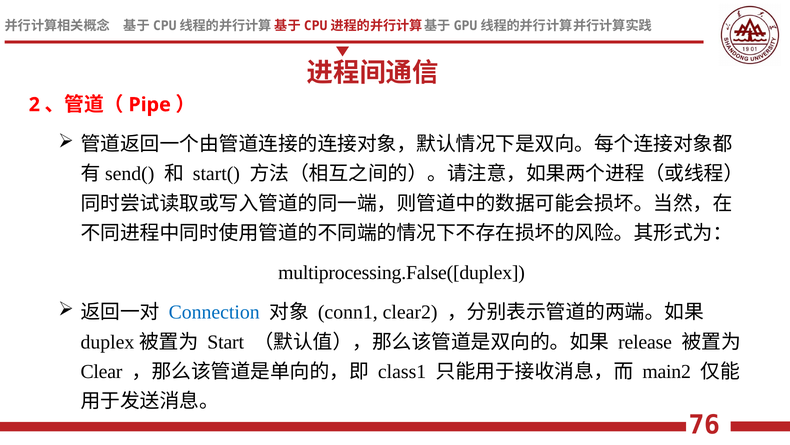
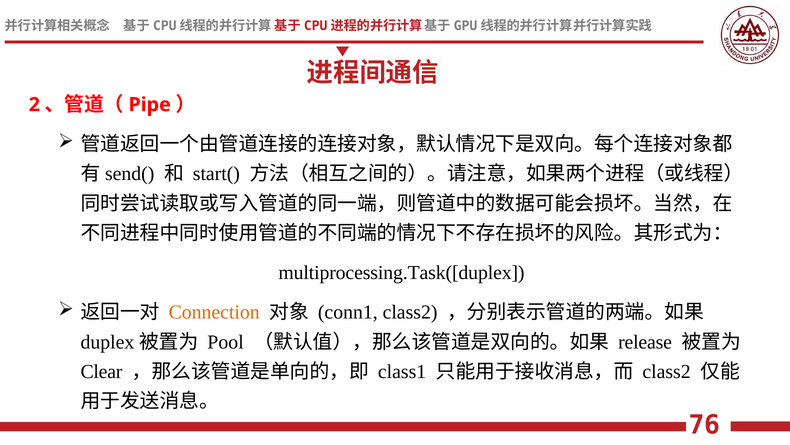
multiprocessing.False([duplex: multiprocessing.False([duplex -> multiprocessing.Task([duplex (402, 272)
Connection colour: blue -> orange (214, 312)
conn1 clear2: clear2 -> class2 (410, 312)
Start: Start -> Pool (226, 342)
main2: main2 -> class2 (667, 371)
